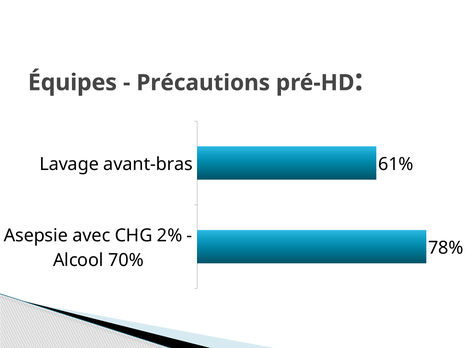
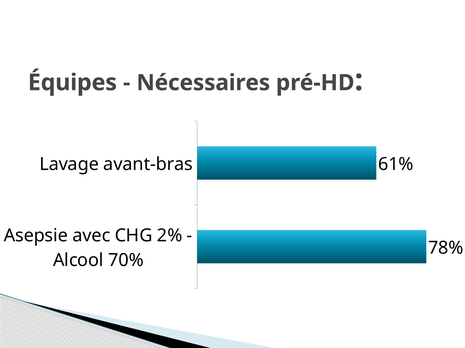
Précautions: Précautions -> Nécessaires (203, 83)
